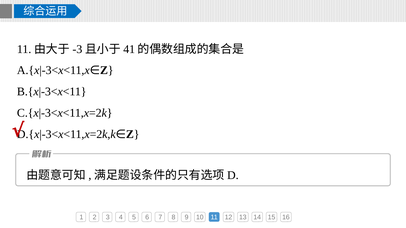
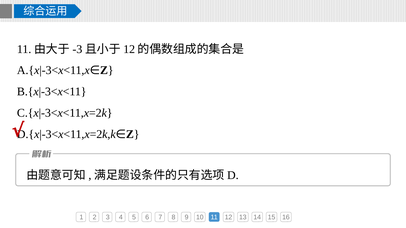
41: 41 -> 12 (129, 49)
